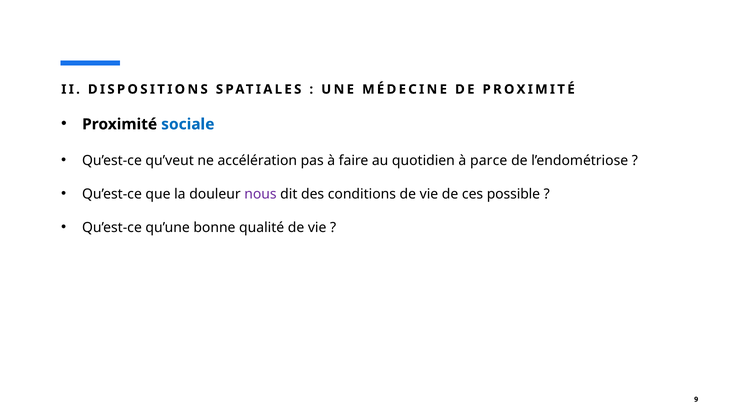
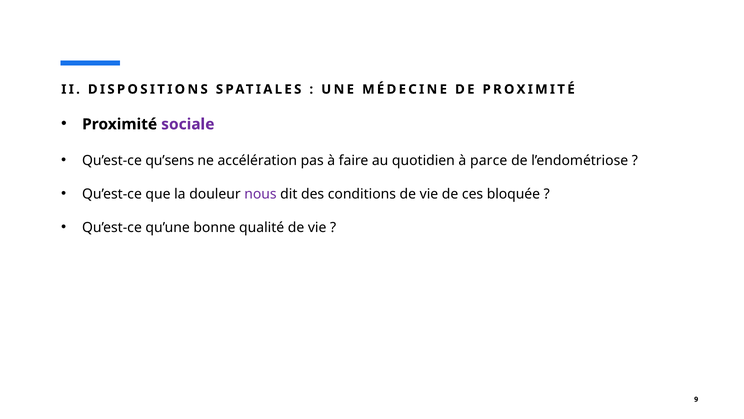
sociale colour: blue -> purple (188, 124)
qu’veut: qu’veut -> qu’sens (170, 160)
possible: possible -> bloquée (513, 194)
